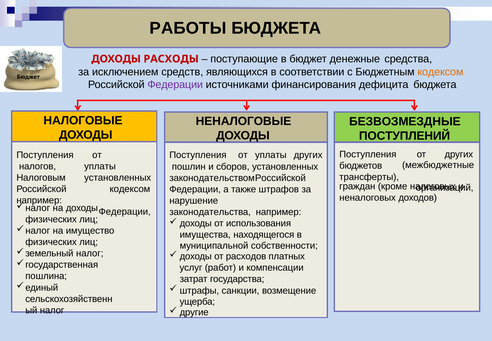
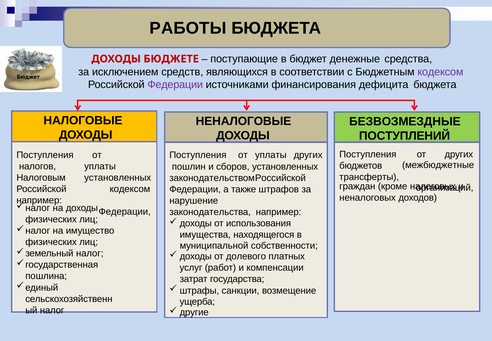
РАСХОДЫ: РАСХОДЫ -> БЮДЖЕТЕ (171, 59)
кодексом colour: orange -> purple (440, 72)
расходов: расходов -> долевого (246, 256)
